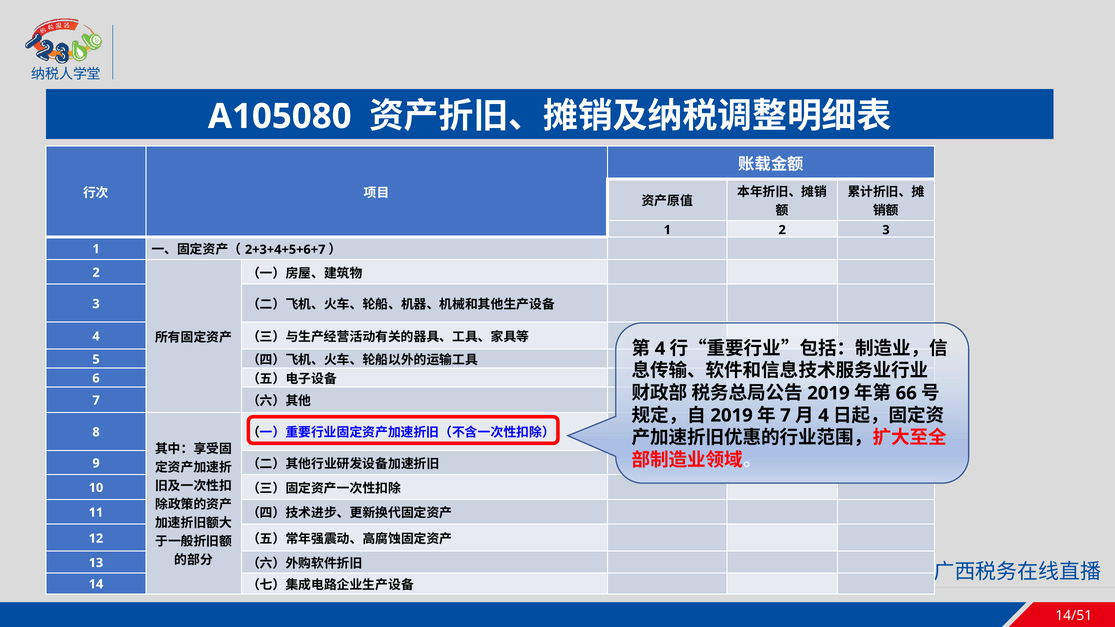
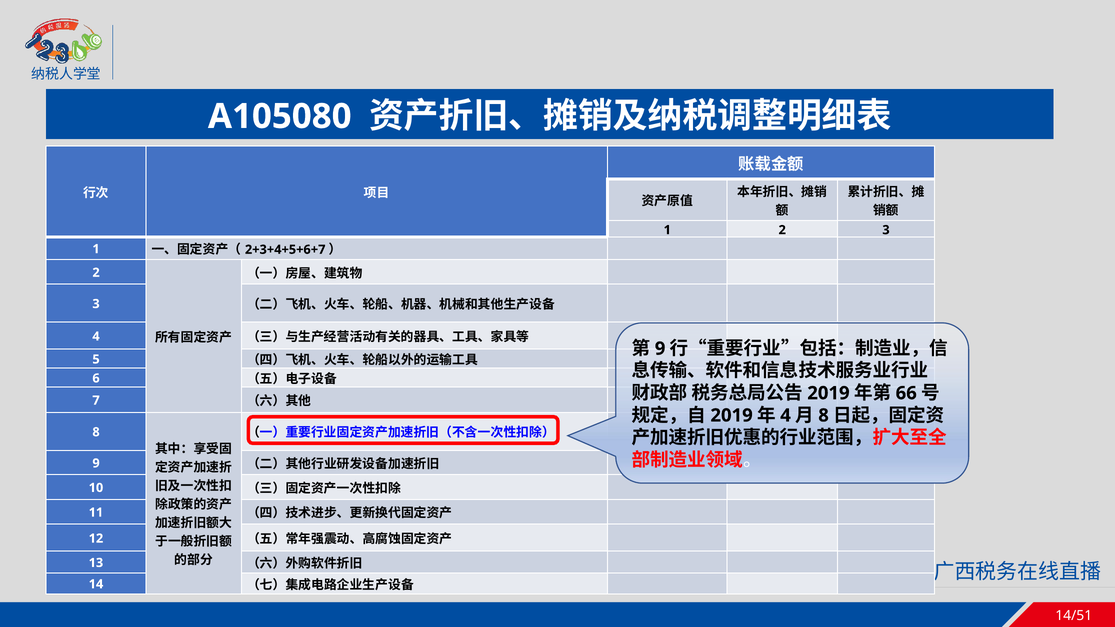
4: 4 -> 9 (660, 349)
7: 7 -> 4 (786, 416)
4: 4 -> 8 (824, 416)
